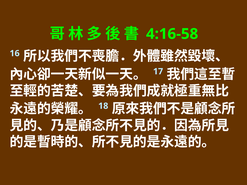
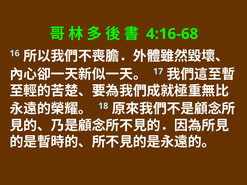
4:16-58: 4:16-58 -> 4:16-68 (172, 34)
